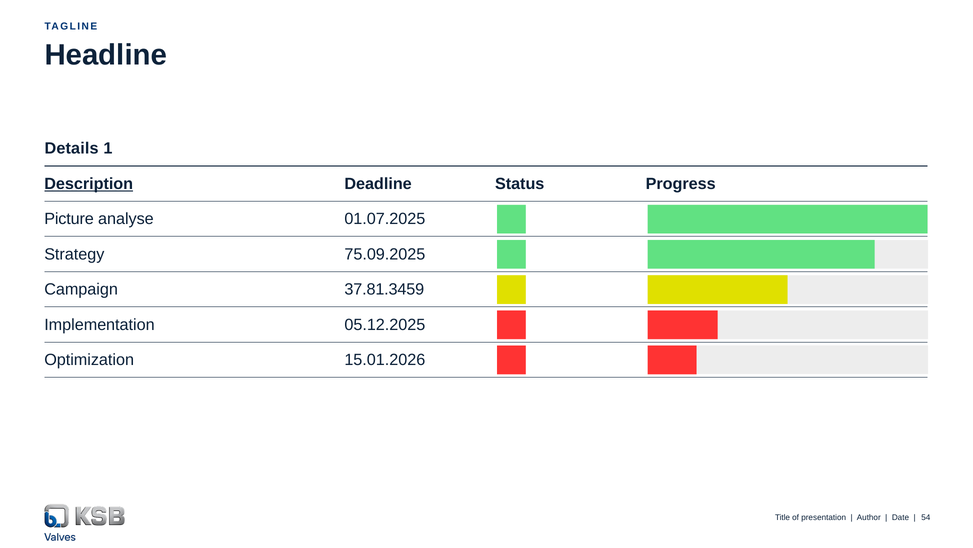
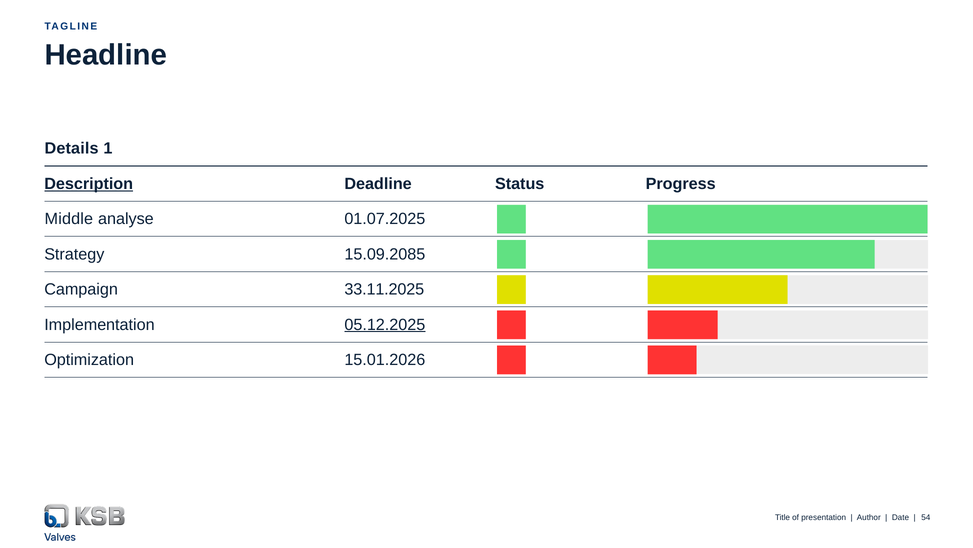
Picture: Picture -> Middle (69, 219)
75.09.2025: 75.09.2025 -> 15.09.2085 (385, 254)
37.81.3459: 37.81.3459 -> 33.11.2025 (384, 289)
05.12.2025 underline: none -> present (385, 324)
